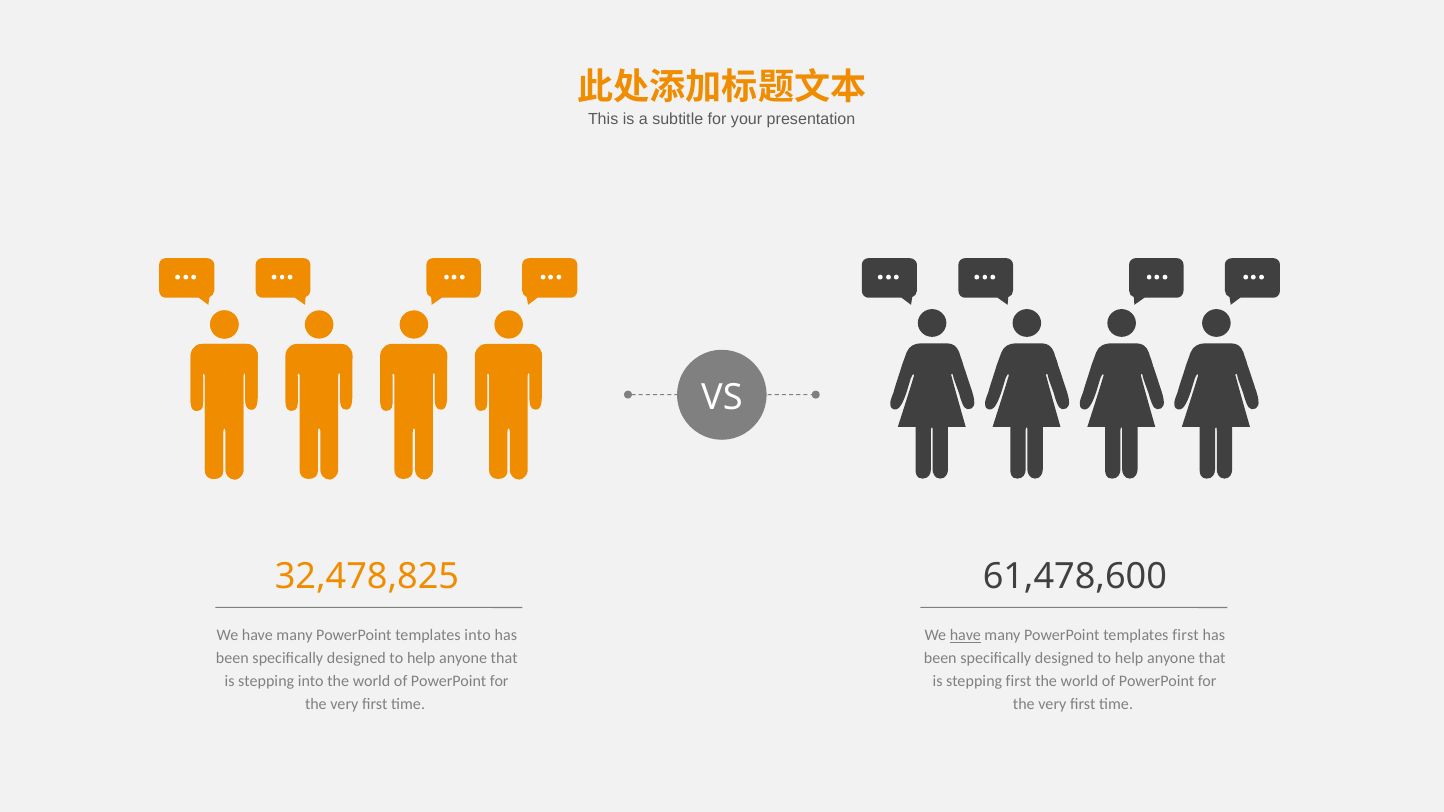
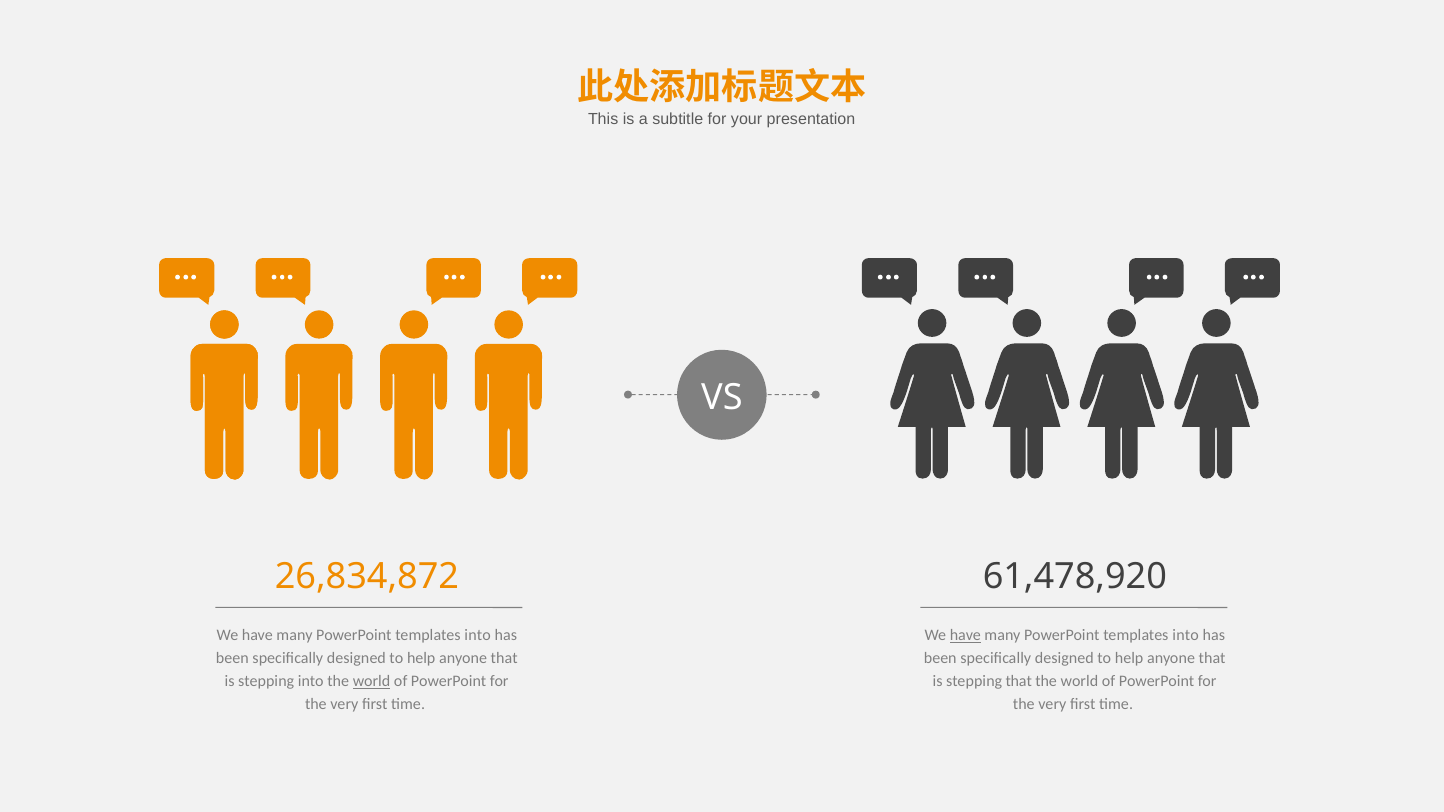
32,478,825: 32,478,825 -> 26,834,872 (367, 577)
61,478,600: 61,478,600 -> 61,478,920 (1075, 577)
first: first -> into (1186, 635)
world underline: none -> present (372, 682)
stepping first: first -> that (1019, 682)
